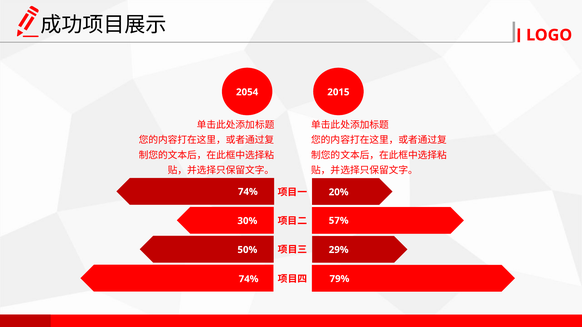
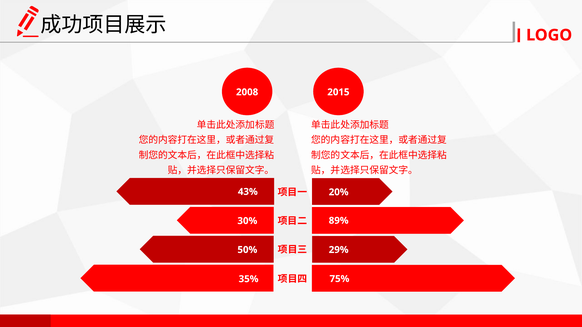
2054: 2054 -> 2008 (247, 92)
74%: 74% -> 43% (248, 192)
57%: 57% -> 89% (339, 221)
79%: 79% -> 75% (339, 279)
74%: 74% -> 35% (249, 279)
